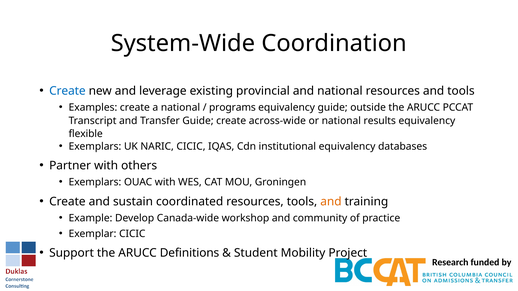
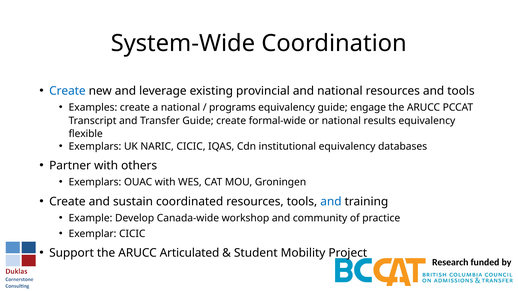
outside: outside -> engage (368, 108)
across-wide: across-wide -> formal-wide (277, 121)
and colour: orange -> blue (331, 202)
Definitions: Definitions -> Articulated (190, 253)
